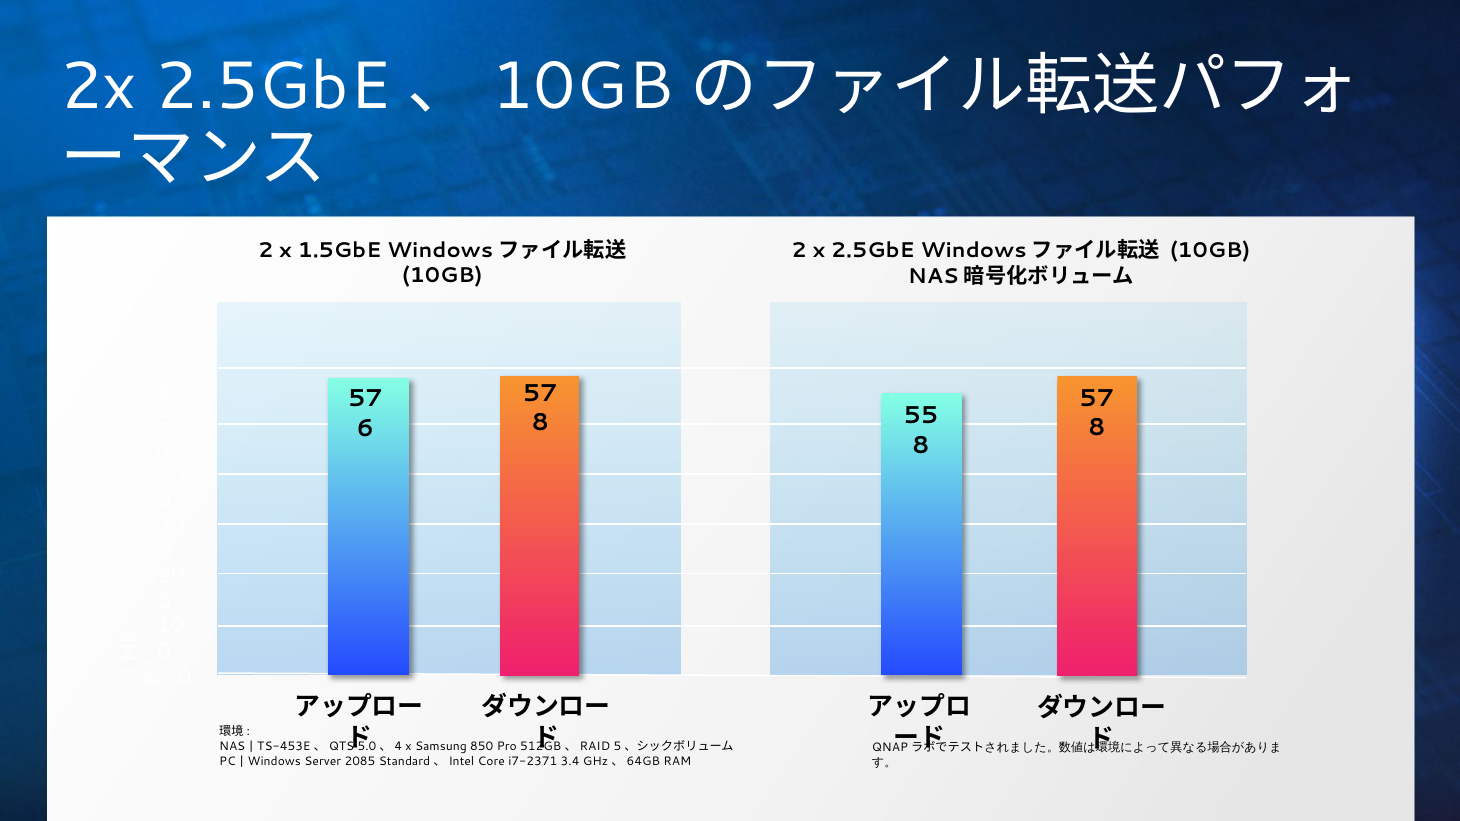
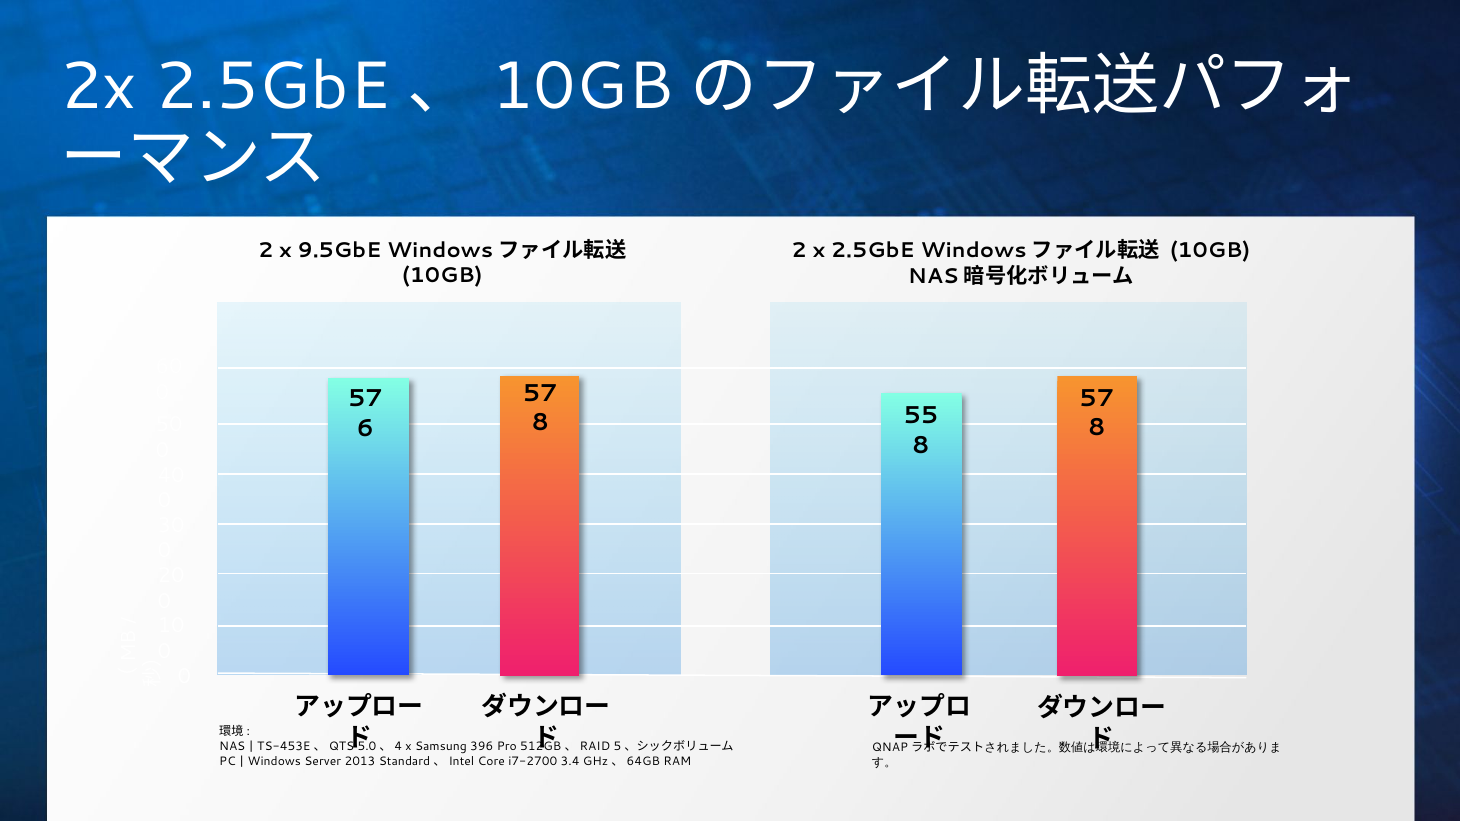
1.5GbE: 1.5GbE -> 9.5GbE (339, 250)
850: 850 -> 396 (482, 747)
2085: 2085 -> 2013 (360, 761)
i7-2371: i7-2371 -> i7-2700 (533, 761)
